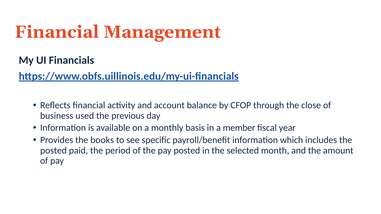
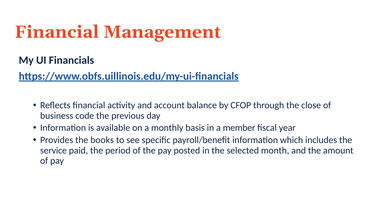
used: used -> code (85, 116)
posted: posted -> service (54, 151)
